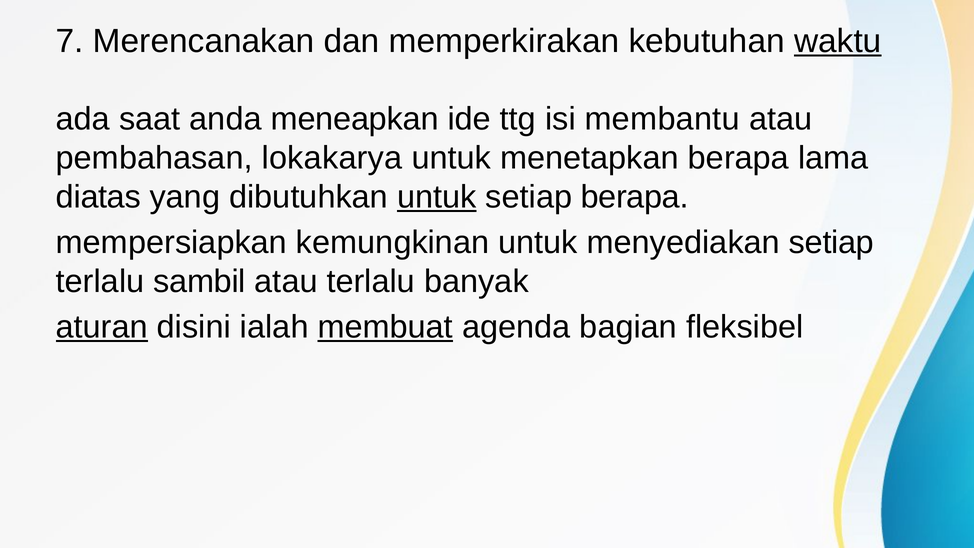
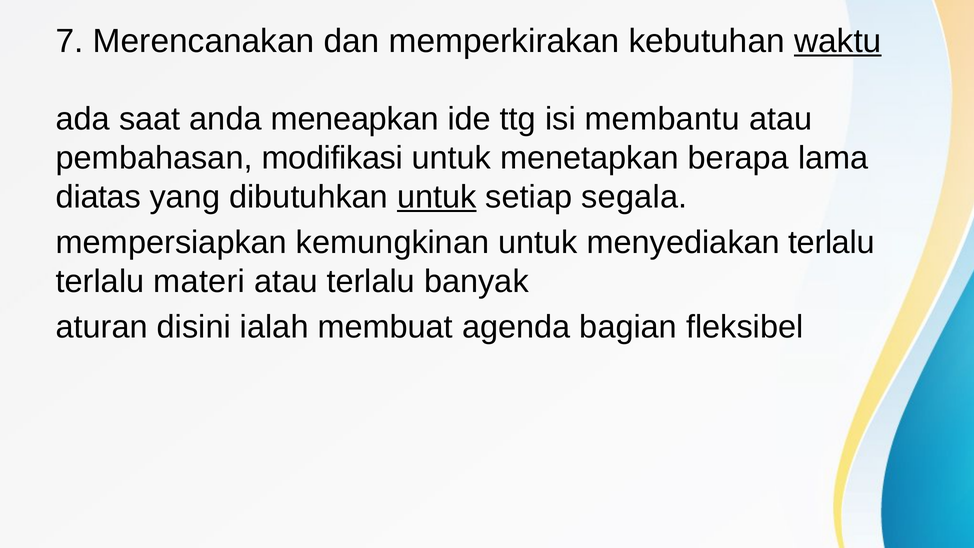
lokakarya: lokakarya -> modifikasi (332, 158)
setiap berapa: berapa -> segala (634, 197)
menyediakan setiap: setiap -> terlalu (831, 243)
sambil: sambil -> materi (199, 282)
aturan underline: present -> none (102, 327)
membuat underline: present -> none (385, 327)
